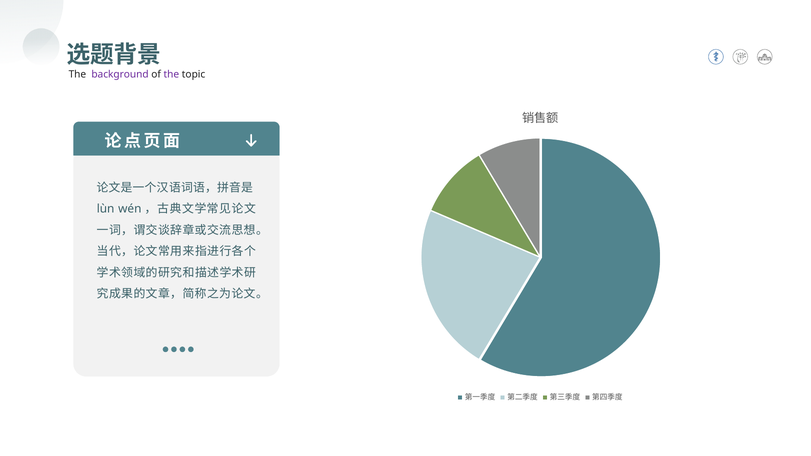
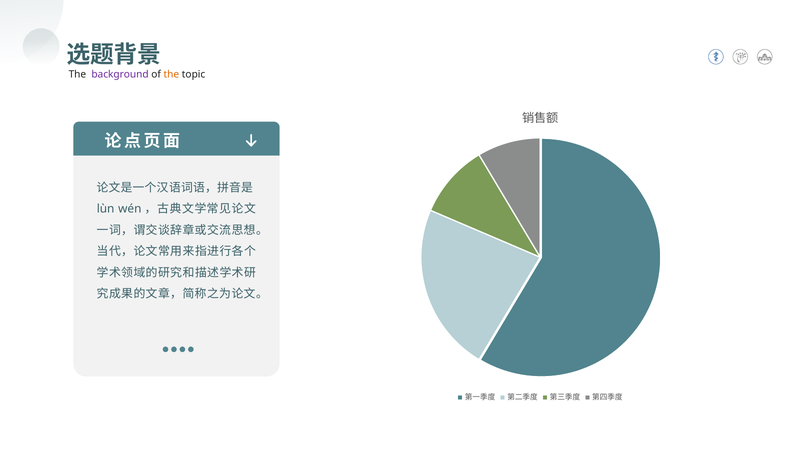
the colour: purple -> orange (171, 75)
